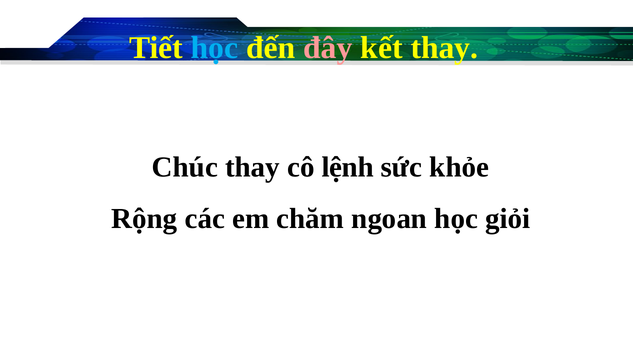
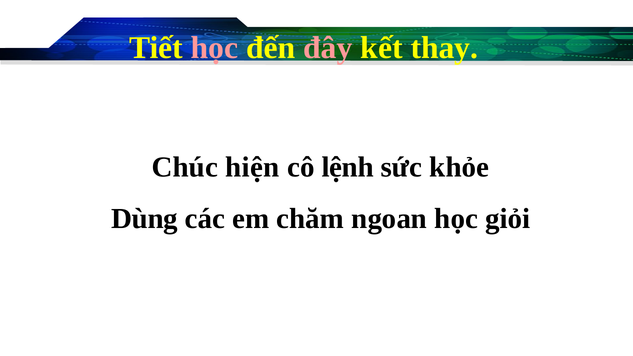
học colour: light blue -> pink (215, 48)
Chúc thay: thay -> hiện (252, 167)
Rộng: Rộng -> Dùng (145, 219)
